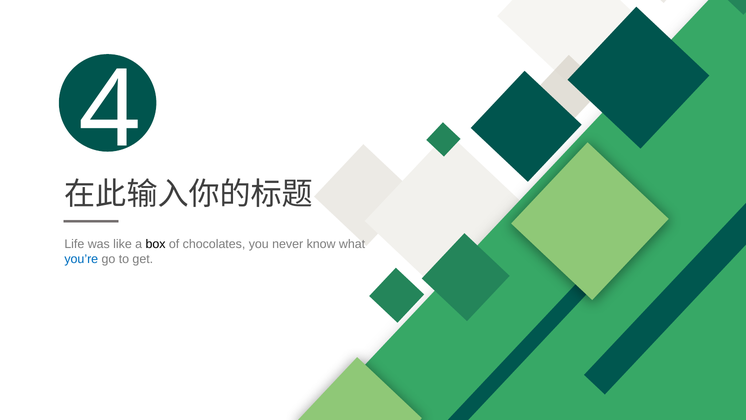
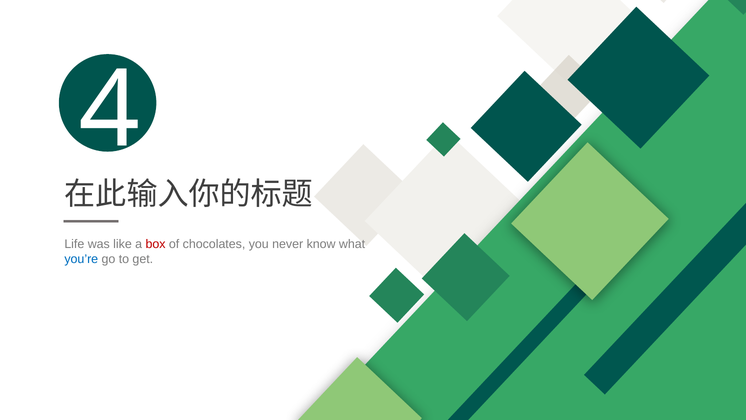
box colour: black -> red (156, 244)
